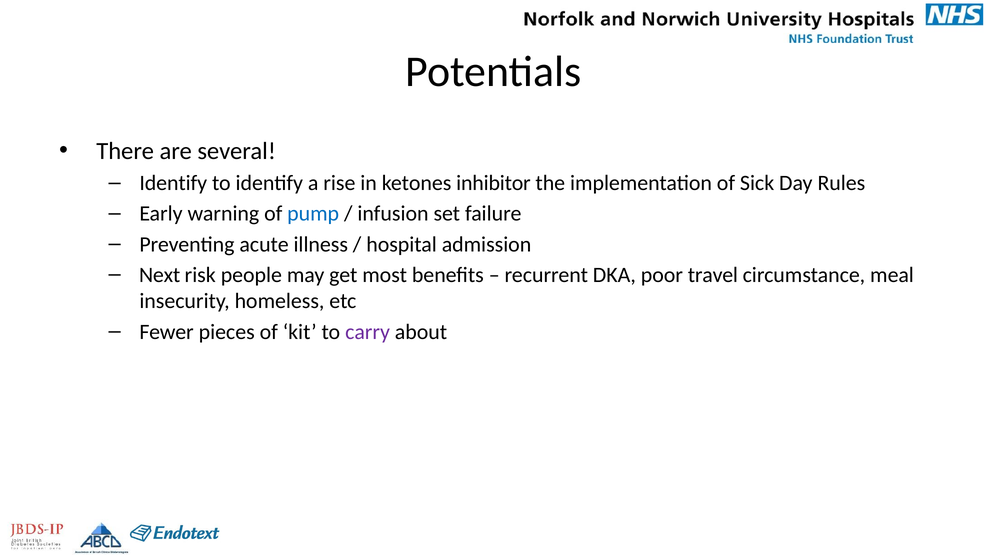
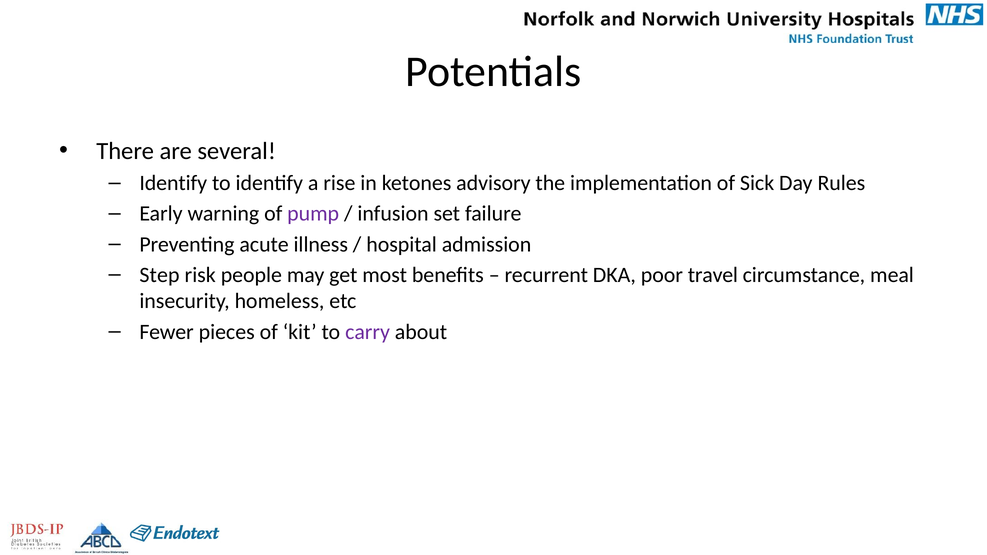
inhibitor: inhibitor -> advisory (493, 183)
pump colour: blue -> purple (313, 214)
Next: Next -> Step (159, 275)
